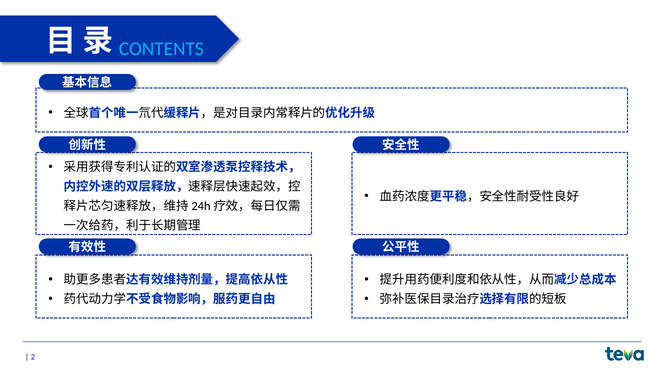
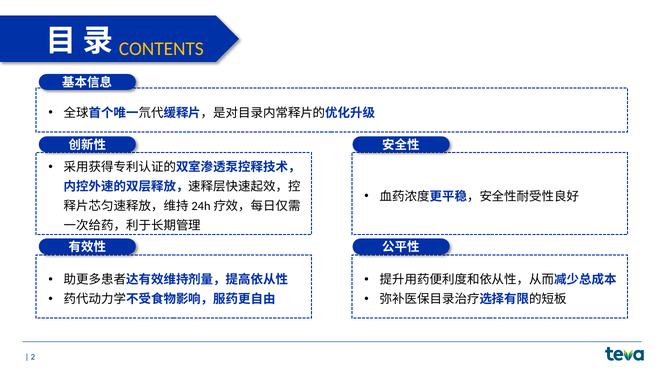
CONTENTS colour: light blue -> yellow (161, 49)
